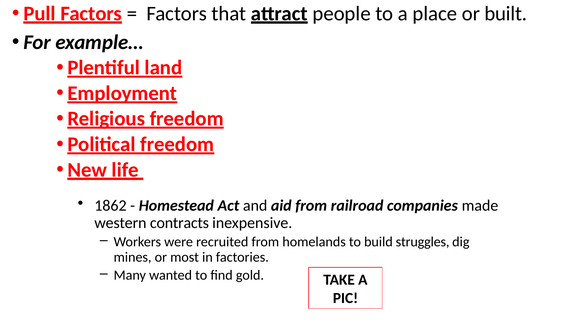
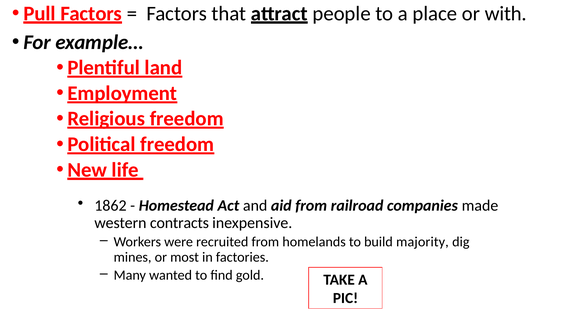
built: built -> with (506, 14)
struggles: struggles -> majority (422, 242)
